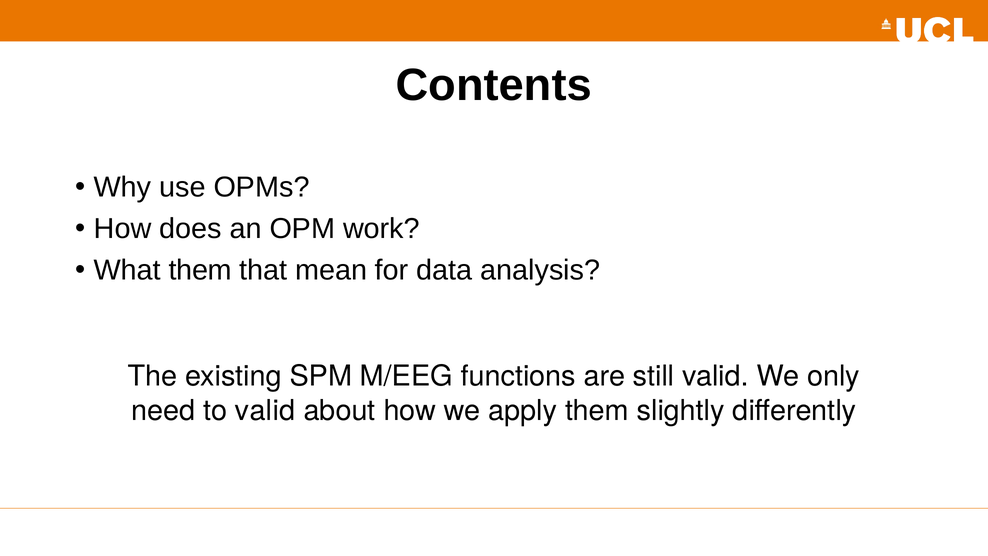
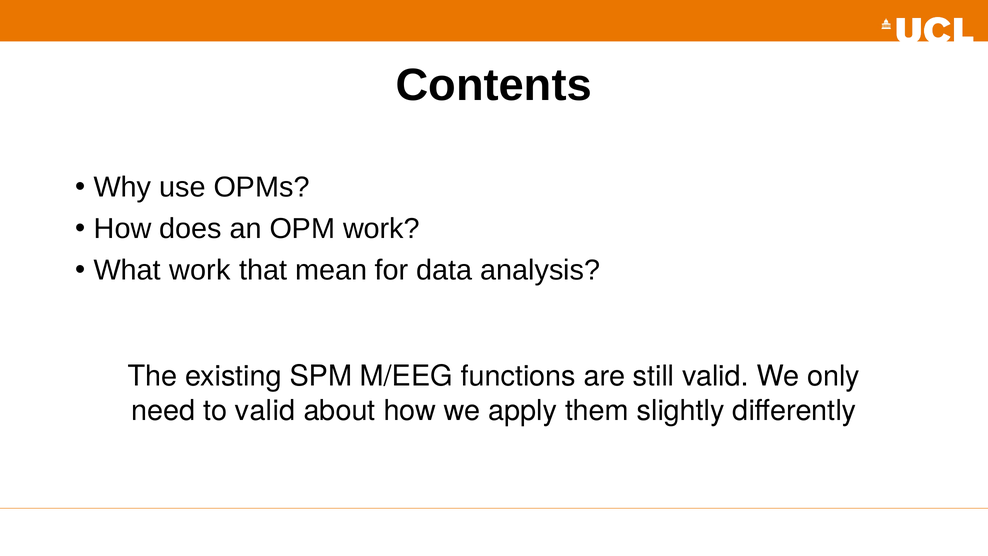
What them: them -> work (200, 270)
